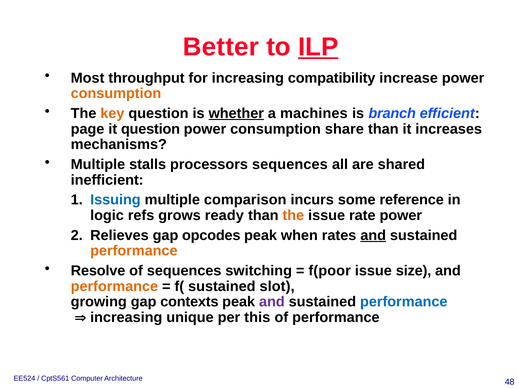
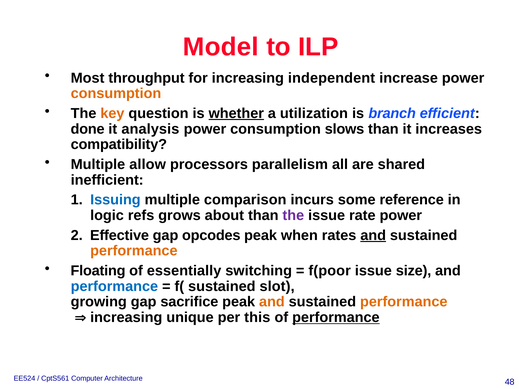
Better: Better -> Model (221, 47)
ILP underline: present -> none (318, 47)
compatibility: compatibility -> independent (332, 78)
machines: machines -> utilization (314, 113)
page: page -> done (88, 129)
it question: question -> analysis (150, 129)
share: share -> slows (345, 129)
mechanisms: mechanisms -> compatibility (119, 145)
stalls: stalls -> allow (148, 164)
processors sequences: sequences -> parallelism (290, 164)
ready: ready -> about (224, 216)
the colour: orange -> purple (293, 216)
Relieves: Relieves -> Effective (120, 235)
Resolve: Resolve -> Floating (98, 271)
of sequences: sequences -> essentially (184, 271)
performance colour: orange -> blue (114, 286)
contexts: contexts -> sacrifice (189, 302)
and colour: purple -> orange (272, 302)
performance colour: blue -> orange (404, 302)
performance underline: none -> present (336, 318)
